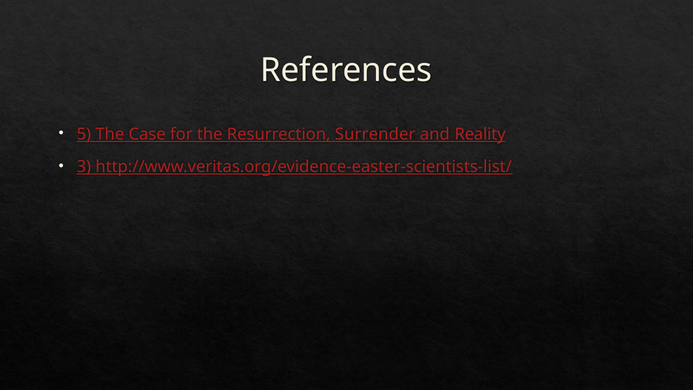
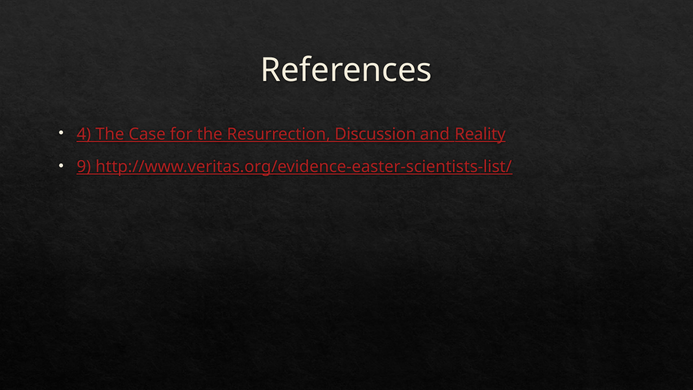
5: 5 -> 4 (84, 134)
Surrender: Surrender -> Discussion (375, 134)
3: 3 -> 9 (84, 167)
